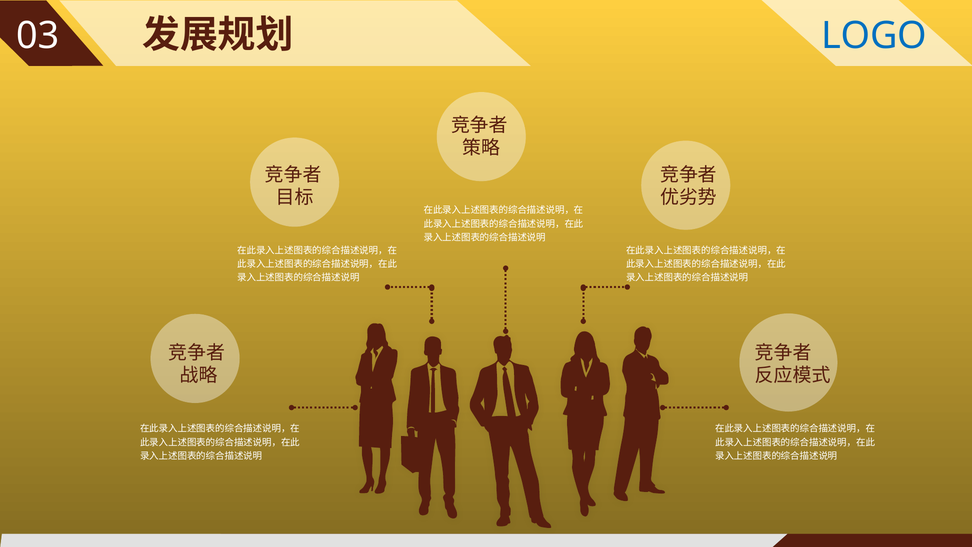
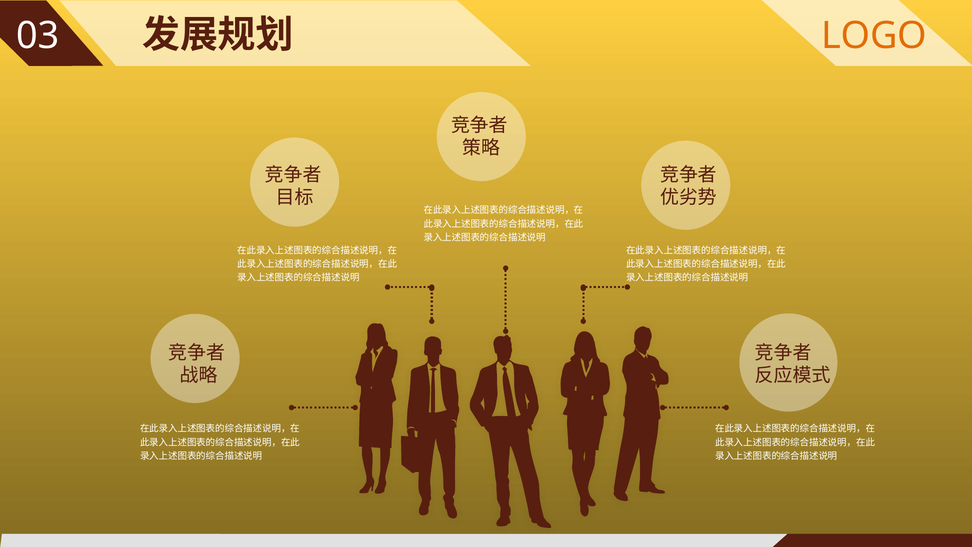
LOGO colour: blue -> orange (874, 36)
